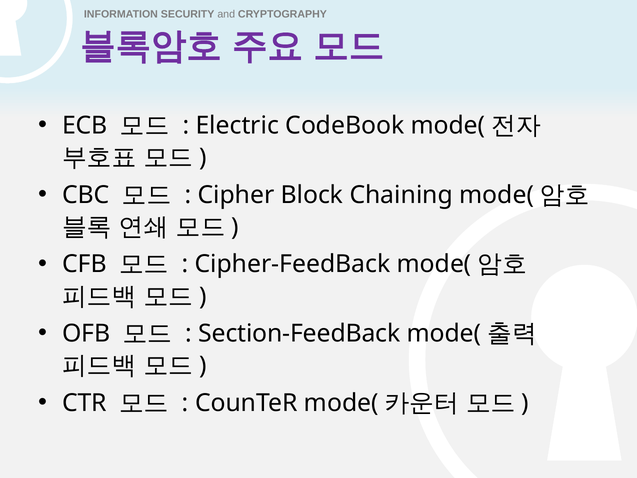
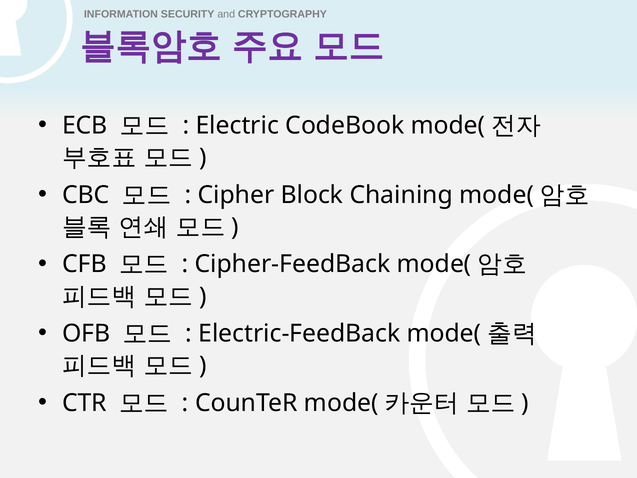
Section-FeedBack: Section-FeedBack -> Electric-FeedBack (299, 333)
